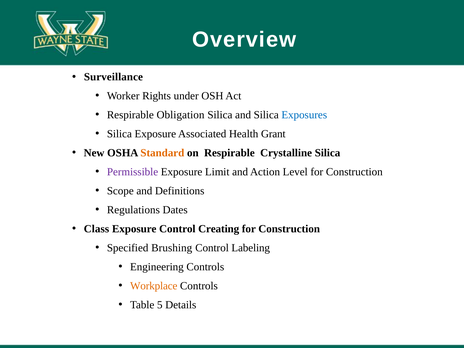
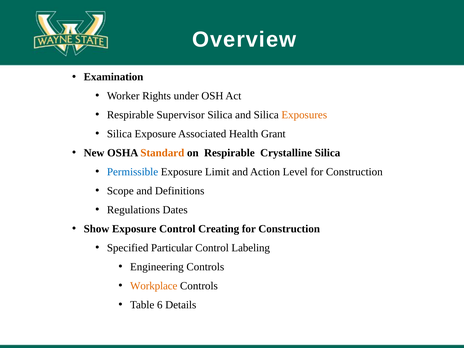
Surveillance: Surveillance -> Examination (114, 77)
Obligation: Obligation -> Supervisor (181, 115)
Exposures colour: blue -> orange (304, 115)
Permissible colour: purple -> blue (133, 172)
Class: Class -> Show (97, 229)
Brushing: Brushing -> Particular (172, 248)
5: 5 -> 6 (160, 305)
